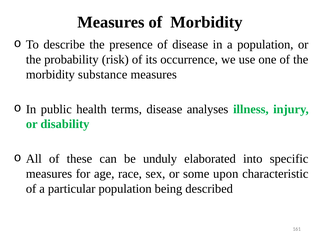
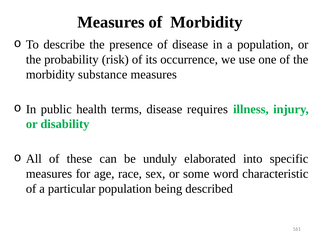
analyses: analyses -> requires (207, 109)
upon: upon -> word (226, 174)
